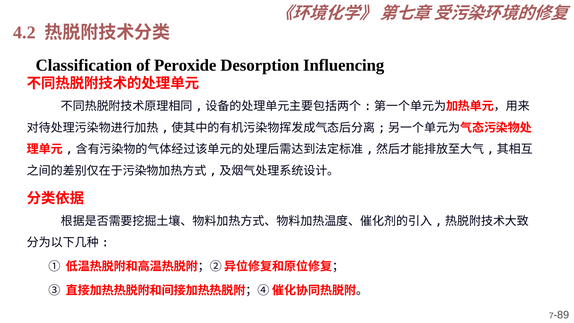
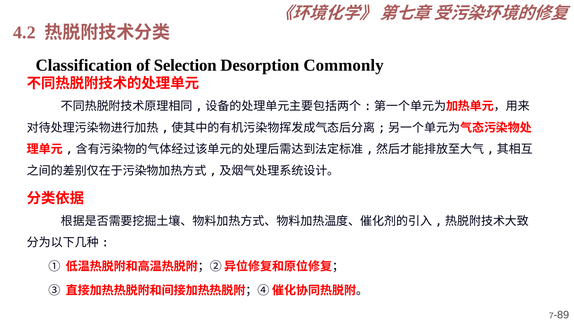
Peroxide: Peroxide -> Selection (185, 65)
Influencing: Influencing -> Commonly (344, 65)
